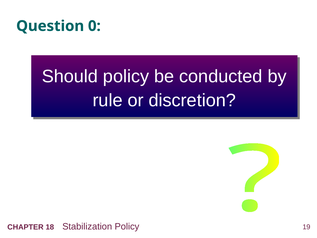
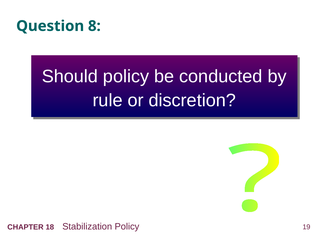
0: 0 -> 8 (94, 26)
